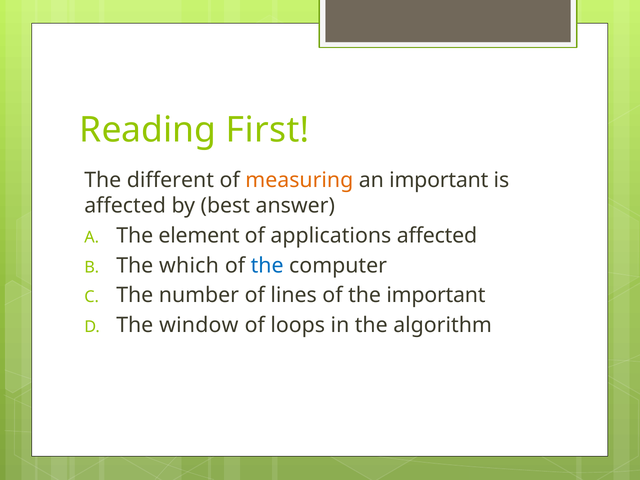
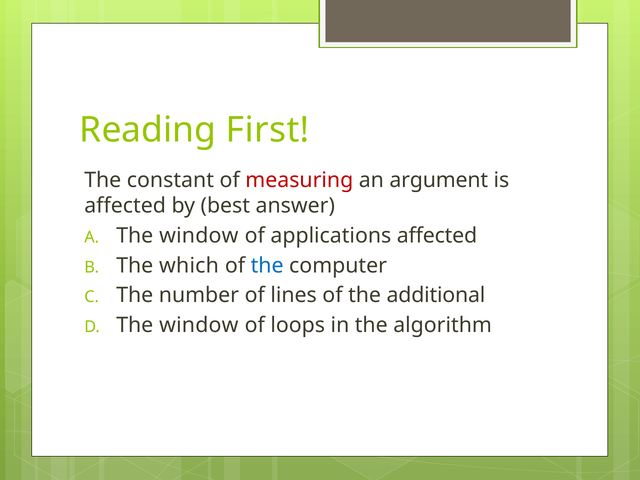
different: different -> constant (170, 180)
measuring colour: orange -> red (299, 180)
an important: important -> argument (439, 180)
element: element -> window (199, 236)
the important: important -> additional (436, 295)
